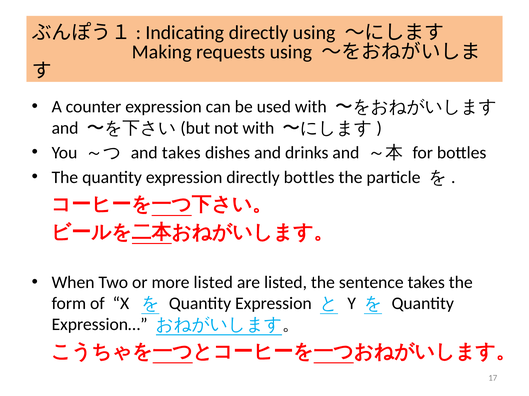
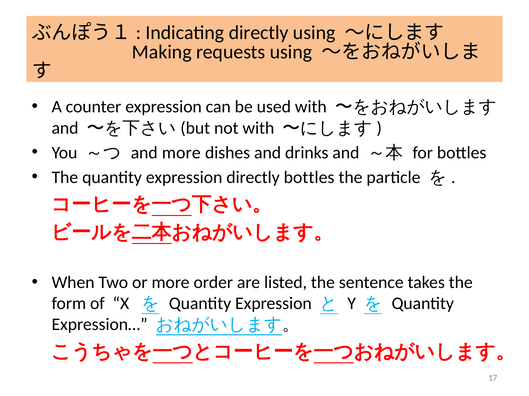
and takes: takes -> more (181, 153)
more listed: listed -> order (213, 283)
